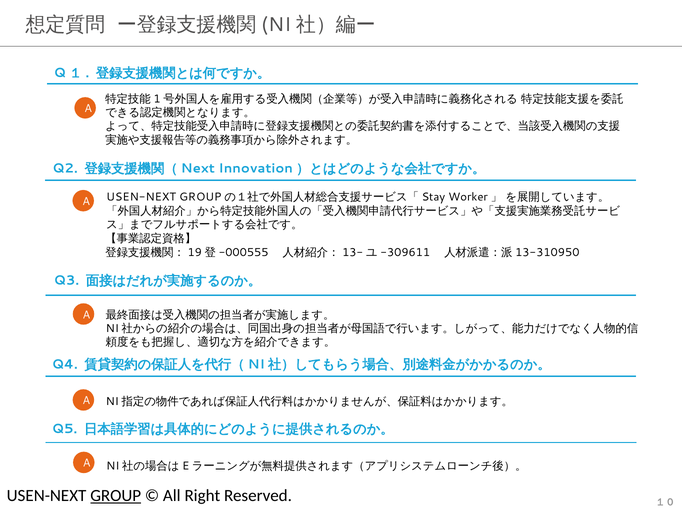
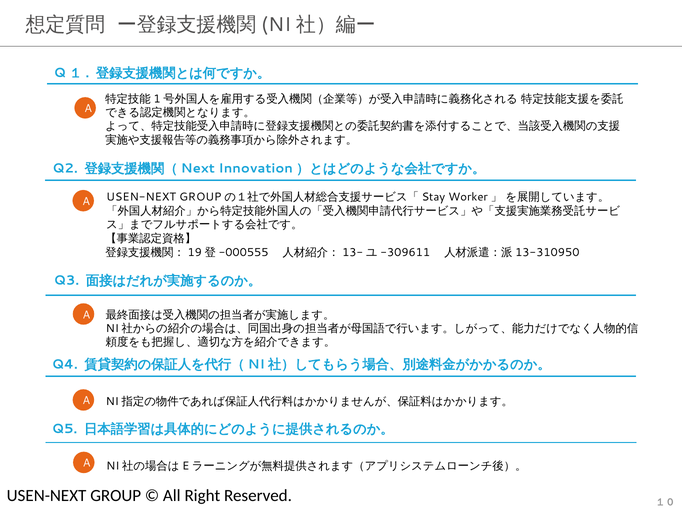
GROUP underline: present -> none (116, 496)
